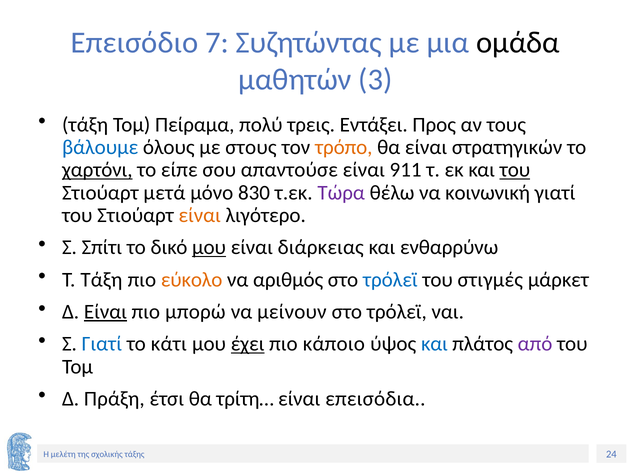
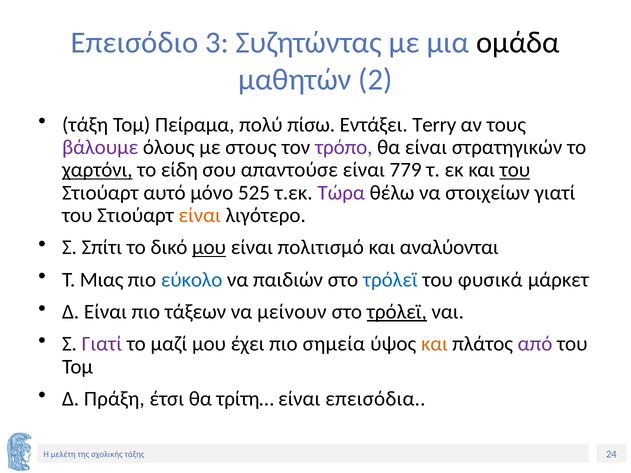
7: 7 -> 3 (217, 43)
3: 3 -> 2 (376, 79)
τρεις: τρεις -> πίσω (311, 125)
Προς: Προς -> Terry (434, 125)
βάλουμε colour: blue -> purple (100, 147)
τρόπο colour: orange -> purple (344, 147)
είπε: είπε -> είδη (179, 170)
911: 911 -> 779 (406, 170)
μετά: μετά -> αυτό (165, 193)
830: 830 -> 525 (254, 193)
κοινωνική: κοινωνική -> στοιχείων (488, 193)
διάρκειας: διάρκειας -> πολιτισμό (321, 248)
ενθαρρύνω: ενθαρρύνω -> αναλύονται (449, 248)
Τ Τάξη: Τάξη -> Μιας (102, 280)
εύκολο colour: orange -> blue (192, 280)
αριθμός: αριθμός -> παιδιών (288, 280)
στιγμές: στιγμές -> φυσικά (490, 280)
Είναι underline: present -> none (105, 312)
μπορώ: μπορώ -> τάξεων (196, 312)
τρόλεϊ underline: none -> present (397, 312)
Γιατί colour: blue -> purple (102, 344)
κάτι: κάτι -> μαζί (169, 344)
έχει underline: present -> none (248, 344)
κάποιο: κάποιο -> σημεία (334, 344)
και colour: blue -> orange (434, 344)
